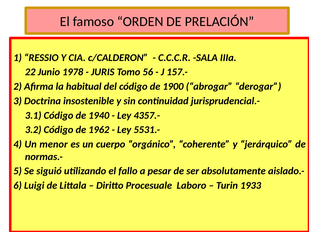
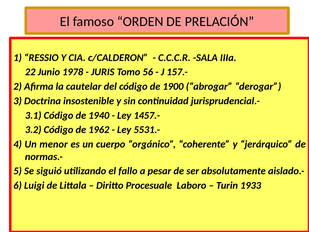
habitual: habitual -> cautelar (84, 86)
4357.-: 4357.- -> 1457.- (147, 115)
